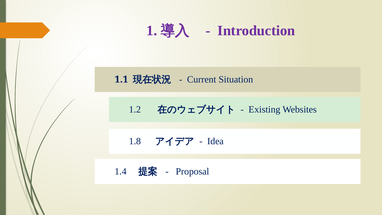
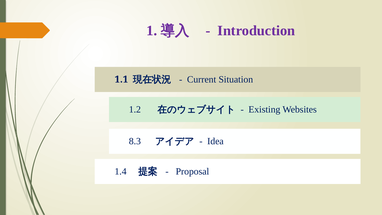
1.8: 1.8 -> 8.3 (135, 141)
